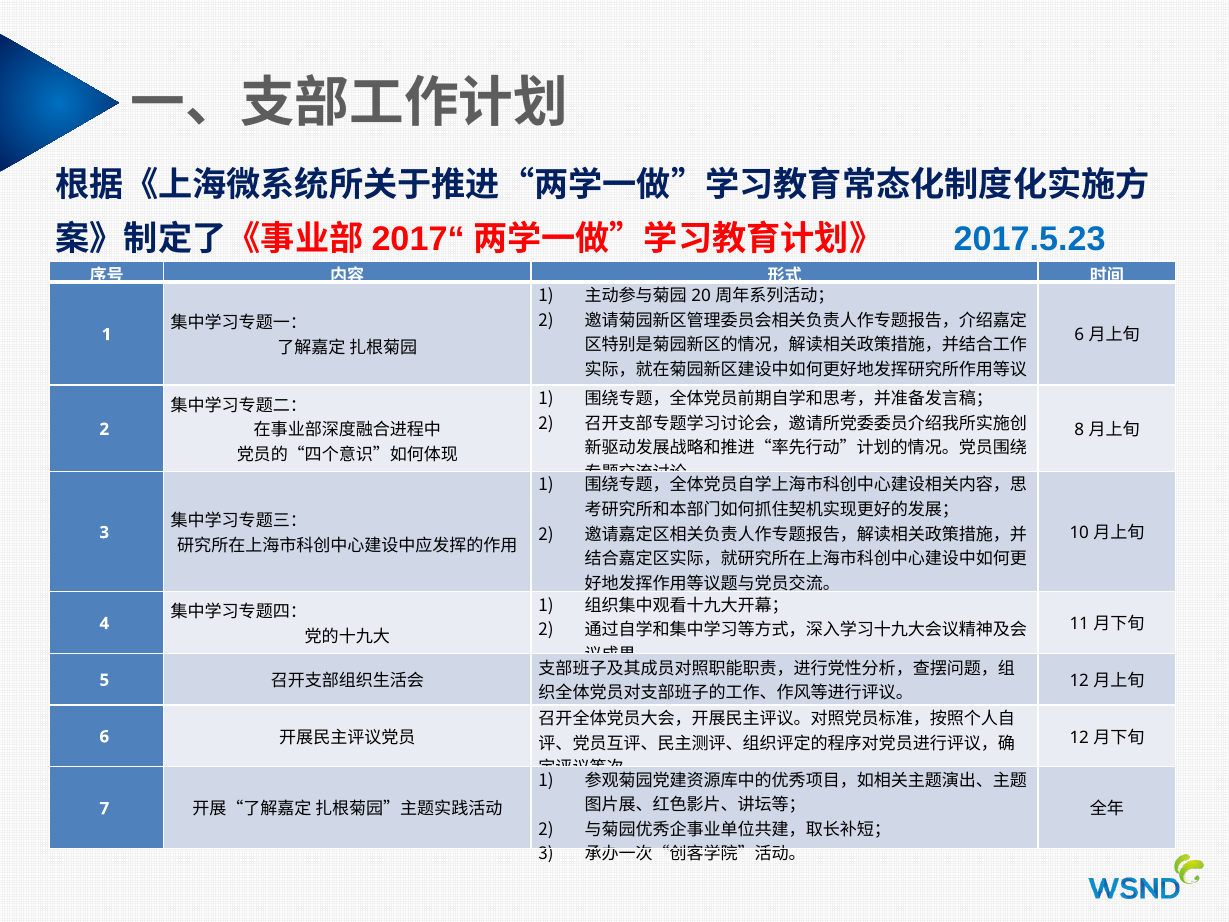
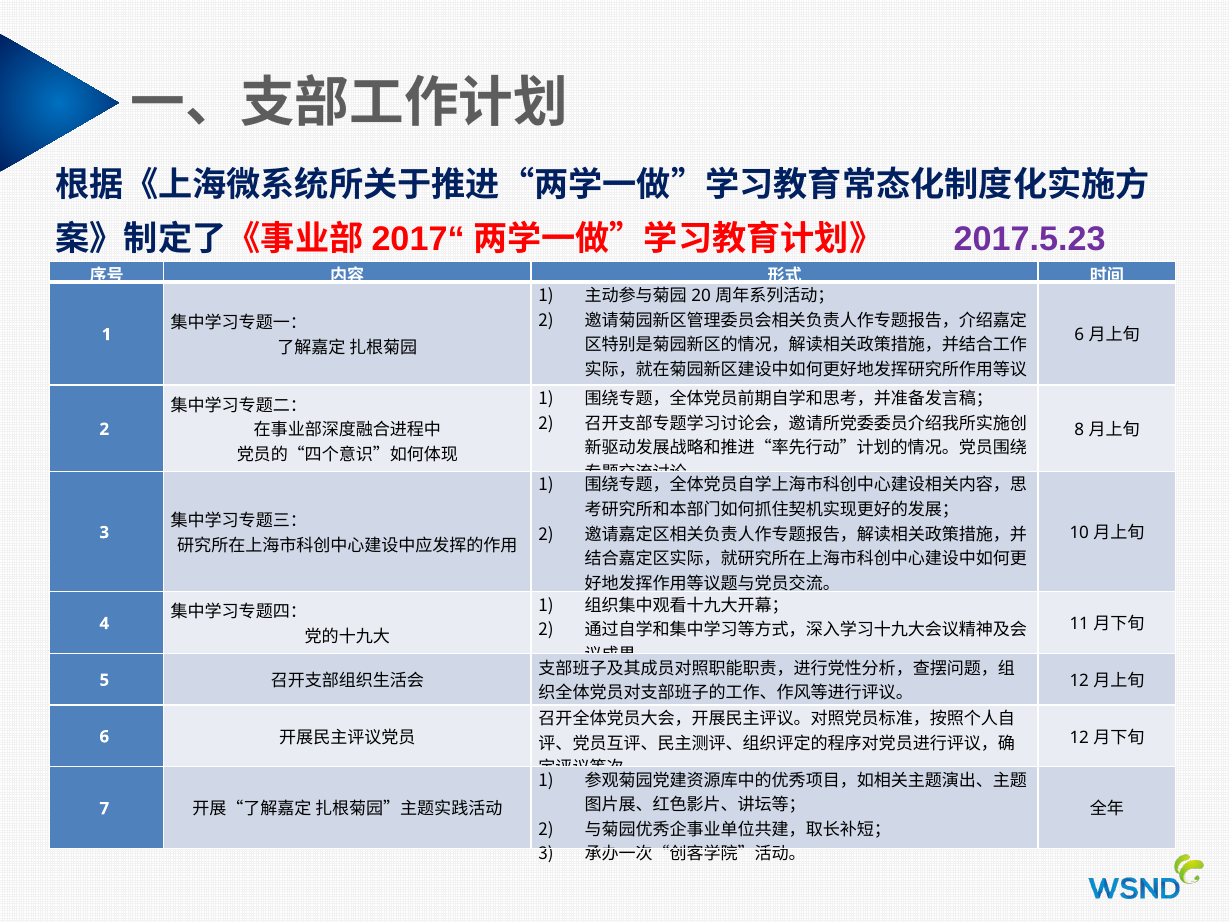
2017.5.23 colour: blue -> purple (1030, 239)
